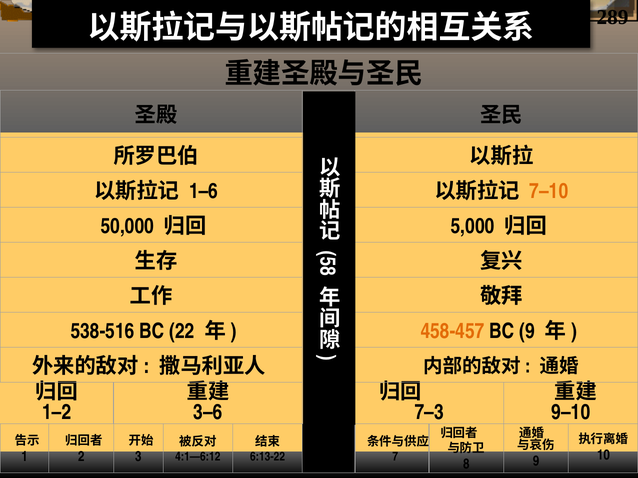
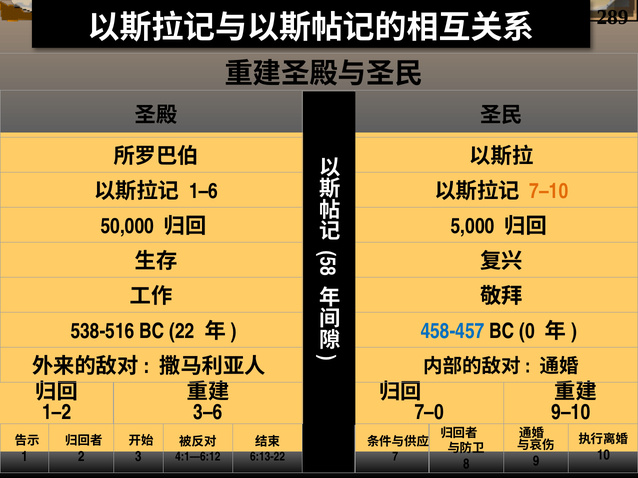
458-457 colour: orange -> blue (453, 332)
BC 9: 9 -> 0 (527, 332)
7–3: 7–3 -> 7–0 (429, 413)
